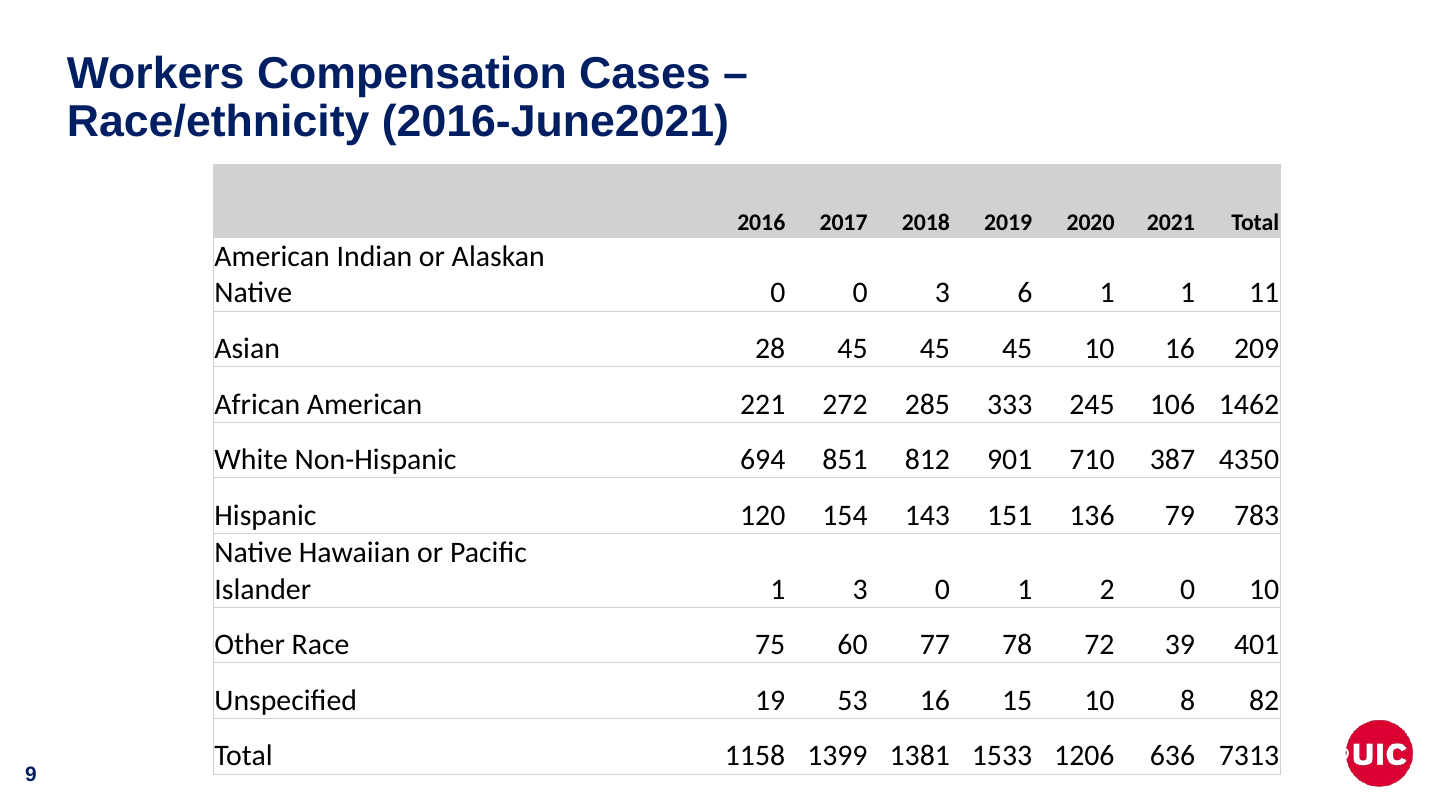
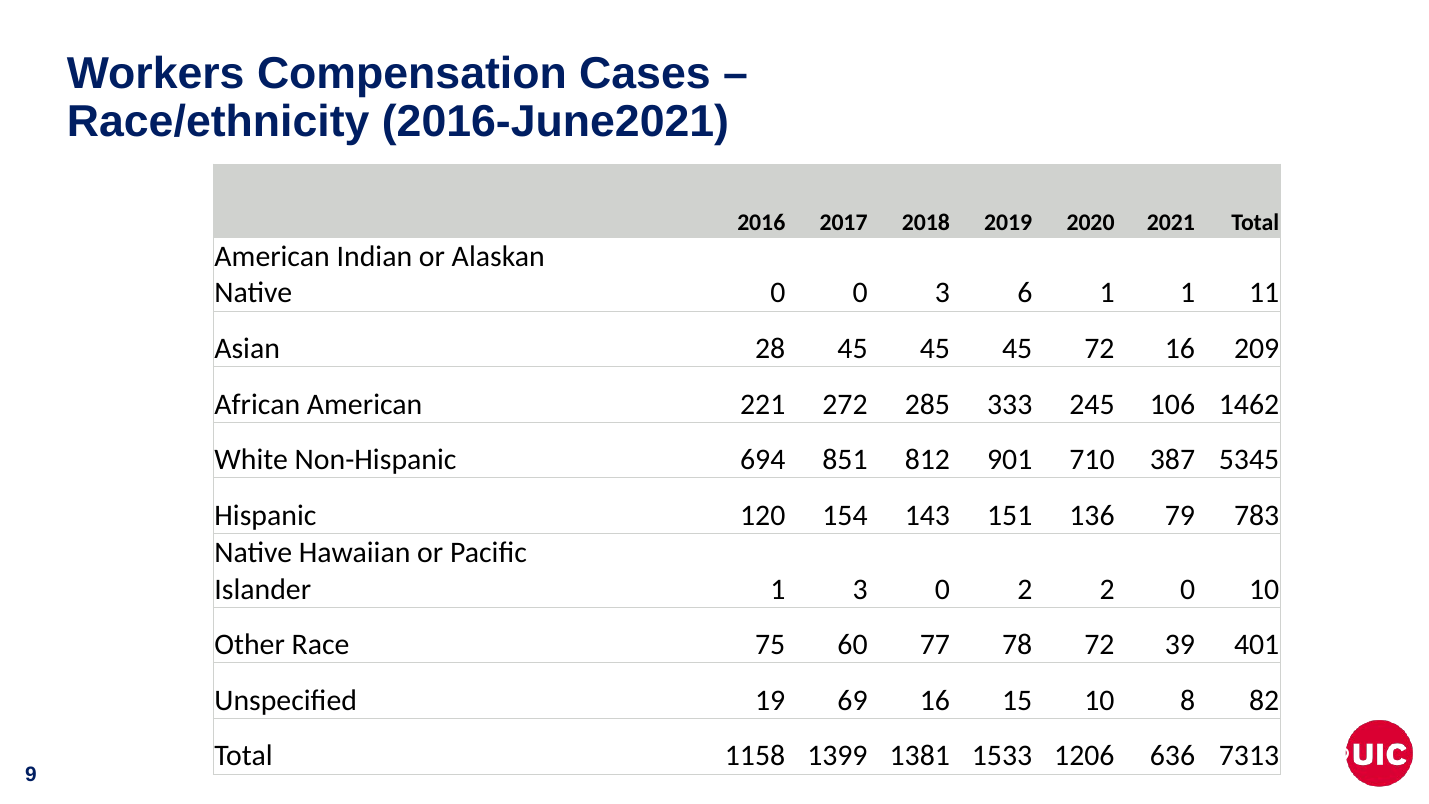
45 10: 10 -> 72 (1100, 349)
4350: 4350 -> 5345 (1249, 460)
0 1: 1 -> 2 (1025, 589)
53: 53 -> 69 (853, 700)
